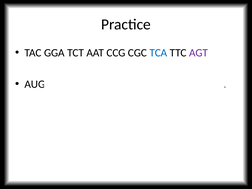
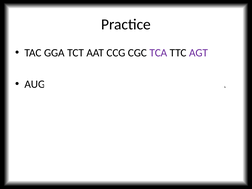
TCA colour: blue -> purple (158, 53)
